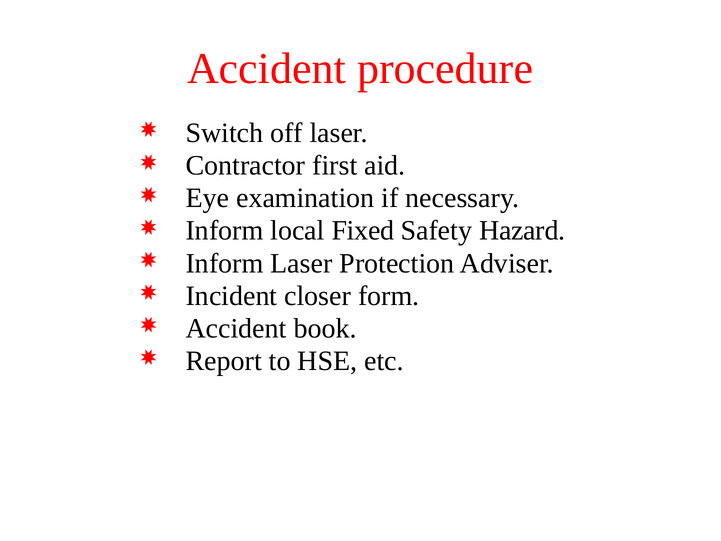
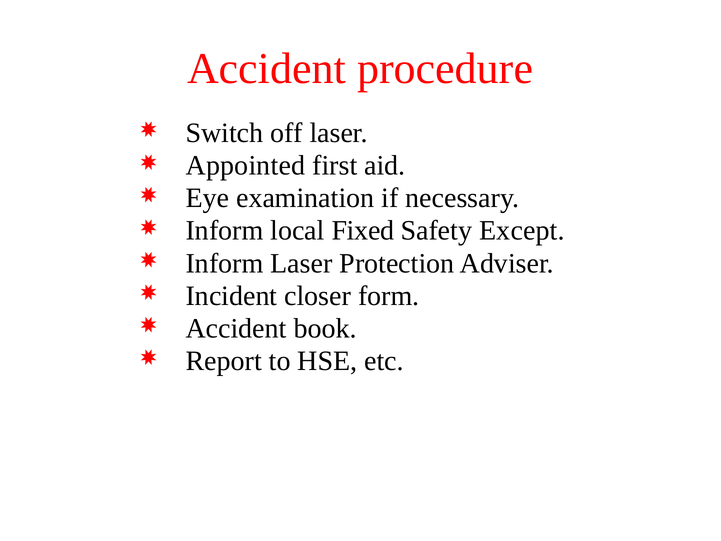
Contractor: Contractor -> Appointed (245, 165)
Hazard: Hazard -> Except (522, 231)
